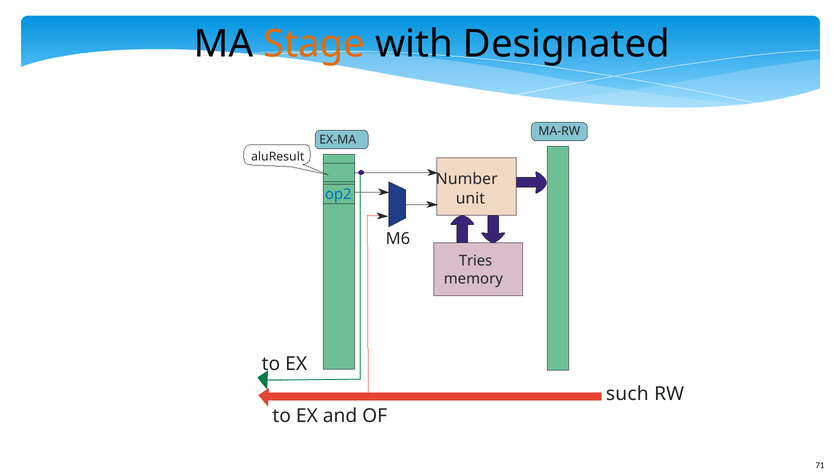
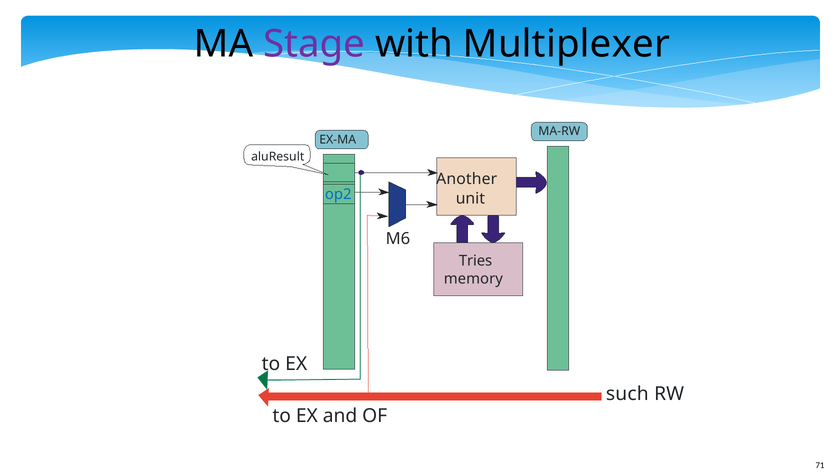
Stage colour: orange -> purple (314, 44)
Designated: Designated -> Multiplexer (566, 44)
Number: Number -> Another (467, 179)
